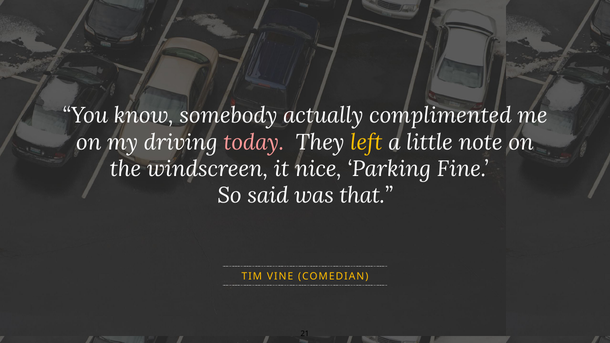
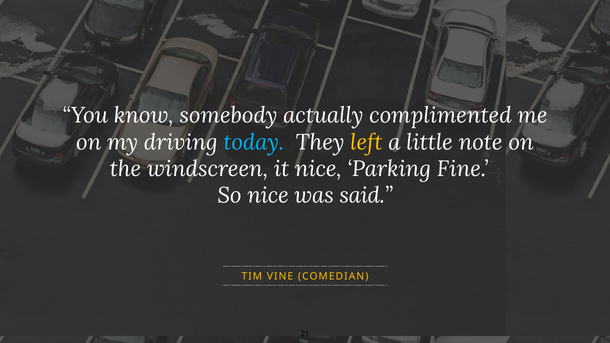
today colour: pink -> light blue (254, 142)
So said: said -> nice (268, 196)
that: that -> said (366, 196)
